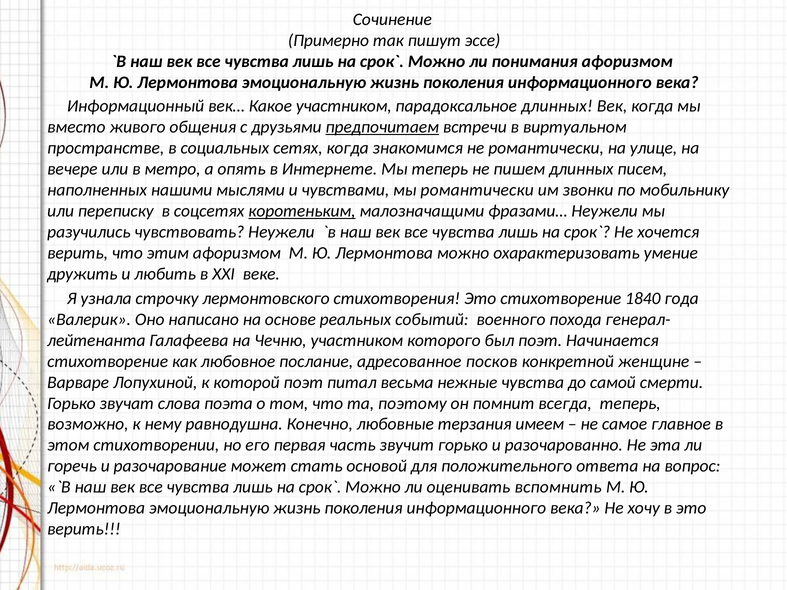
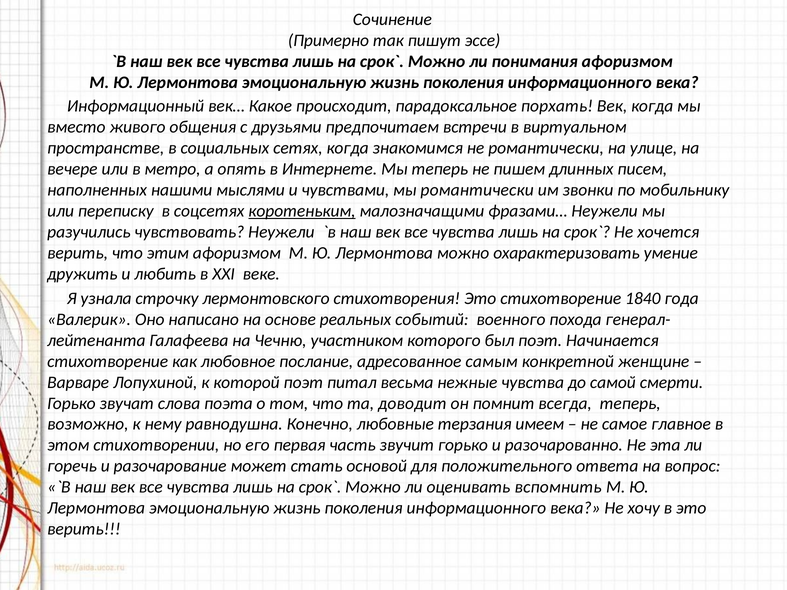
Какое участником: участником -> происходит (344, 106)
парадоксальное длинных: длинных -> порхать (557, 106)
предпочитаем underline: present -> none (382, 127)
посков: посков -> самым (492, 361)
поэтому: поэтому -> доводит (412, 403)
